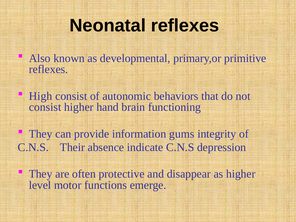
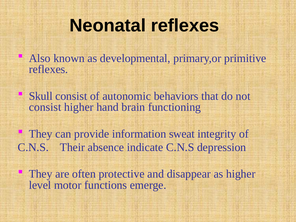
High: High -> Skull (41, 96)
gums: gums -> sweat (182, 134)
